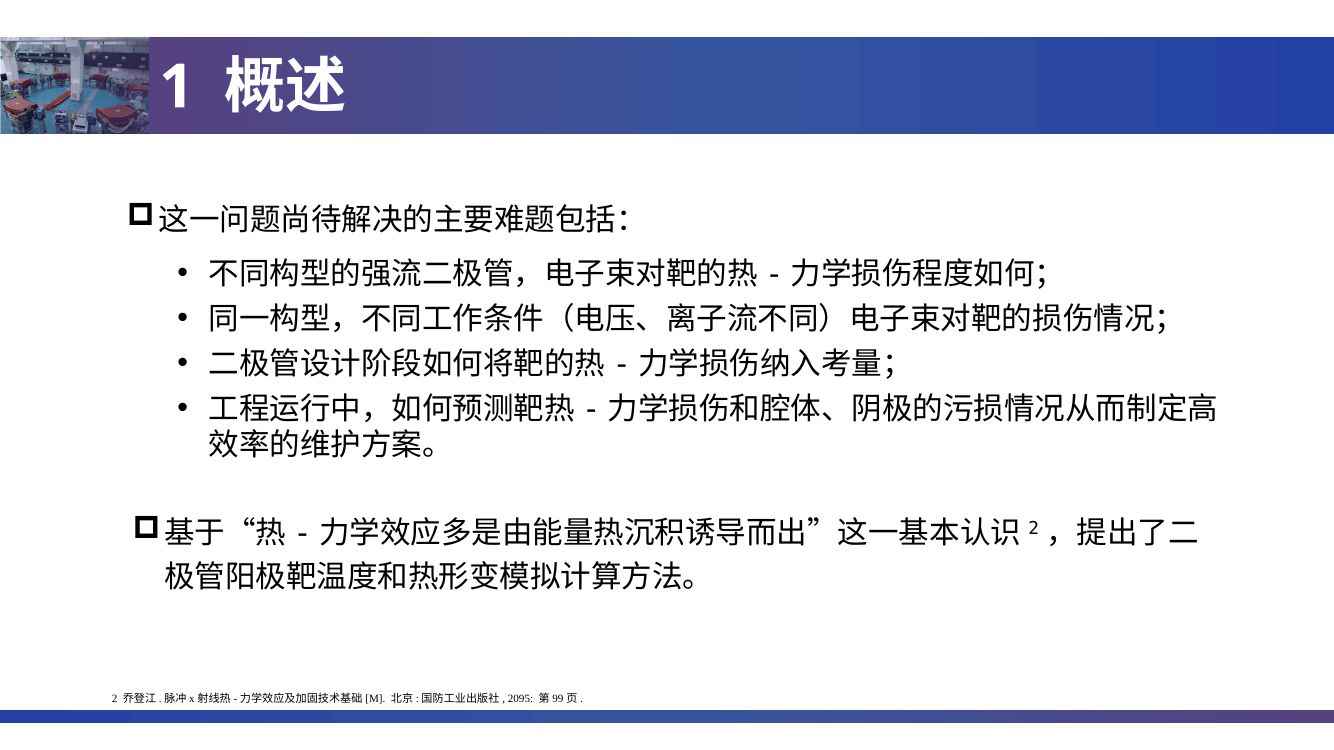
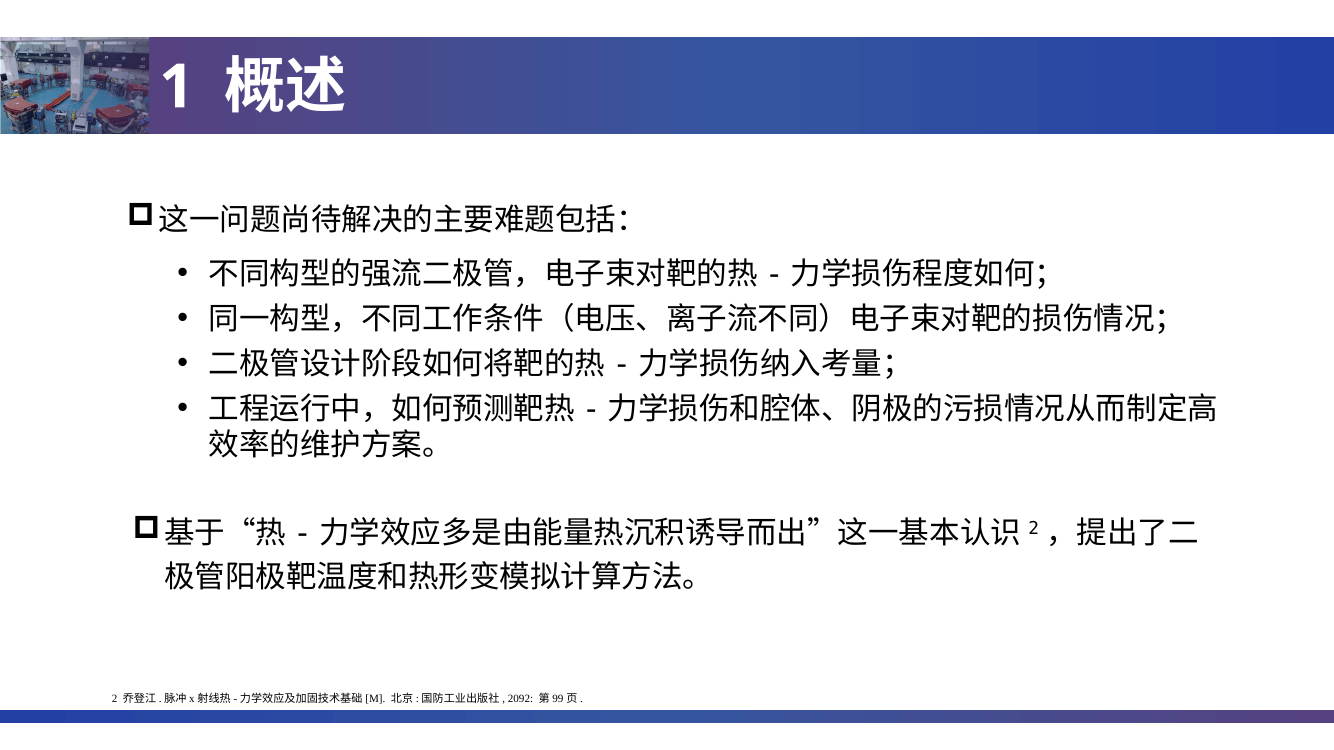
2095: 2095 -> 2092 (520, 699)
